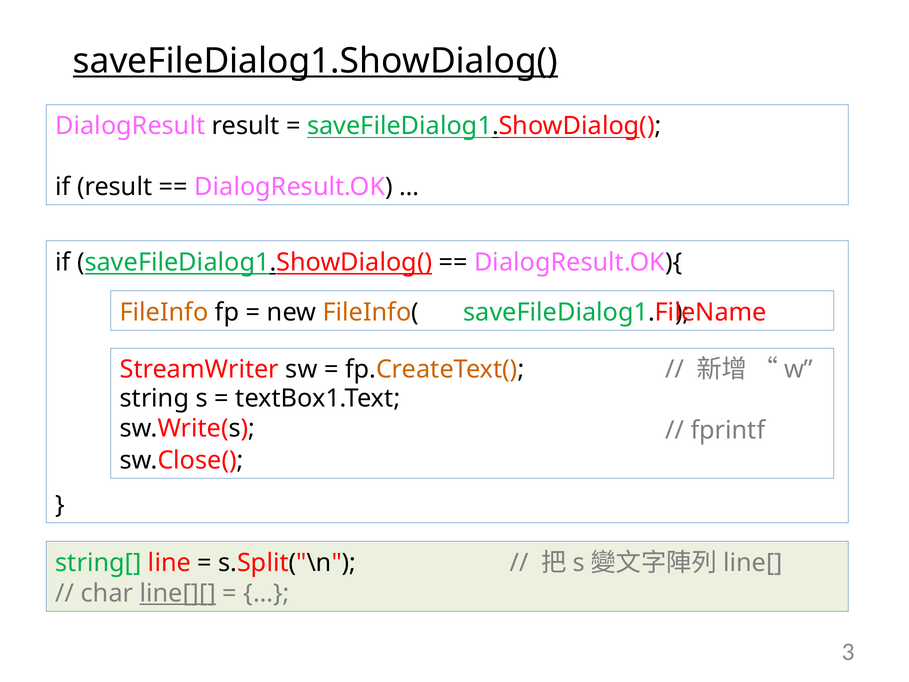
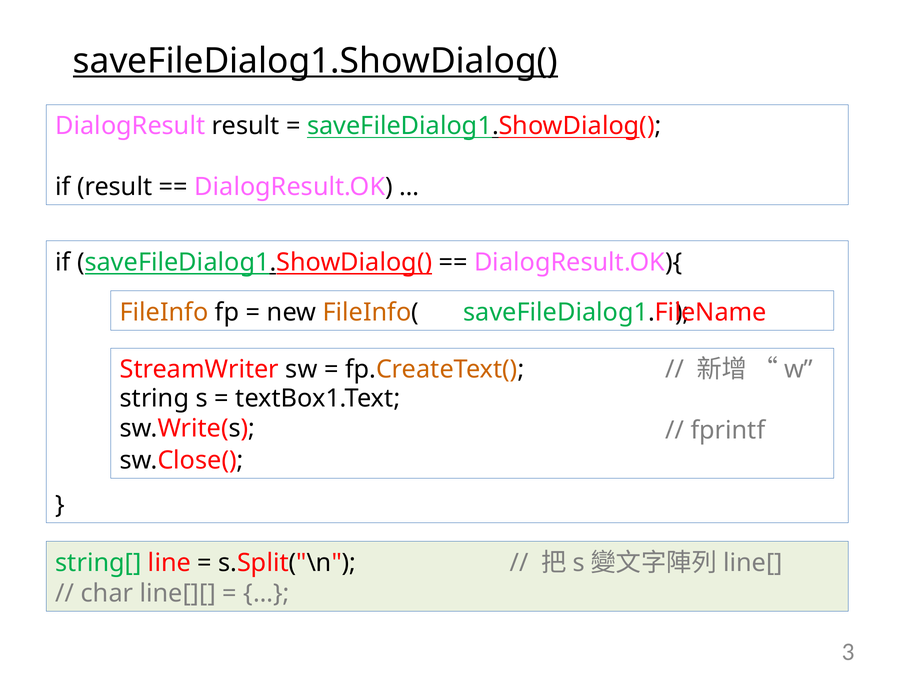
line[][ underline: present -> none (178, 593)
